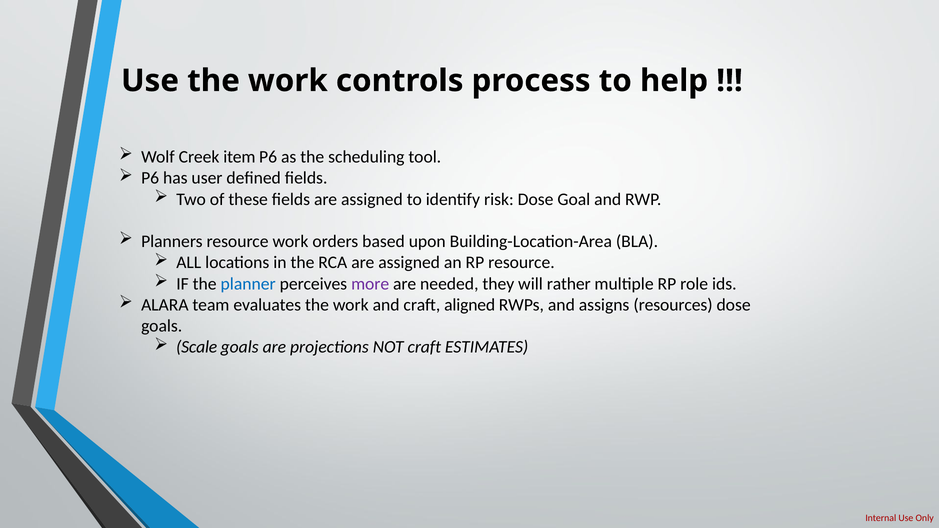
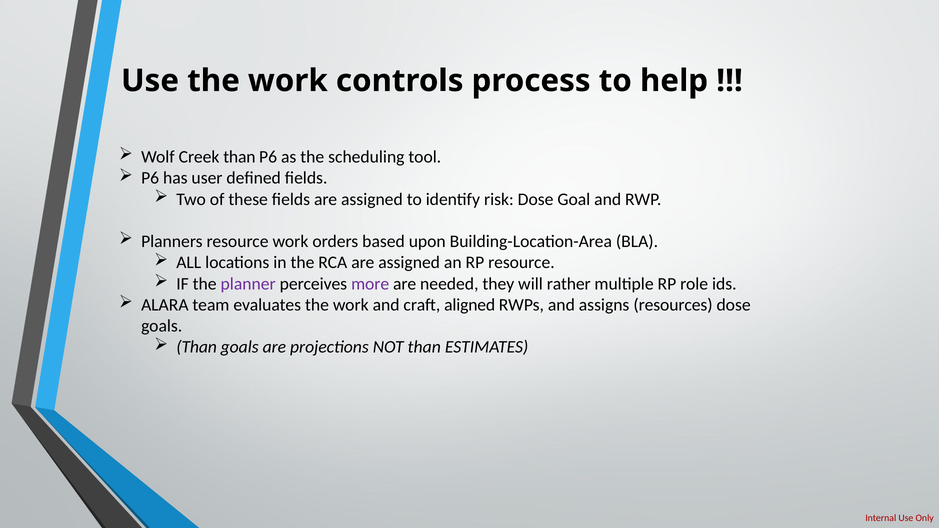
Creek item: item -> than (239, 157)
planner colour: blue -> purple (248, 284)
Scale: Scale -> Than (197, 347)
NOT craft: craft -> than (424, 347)
